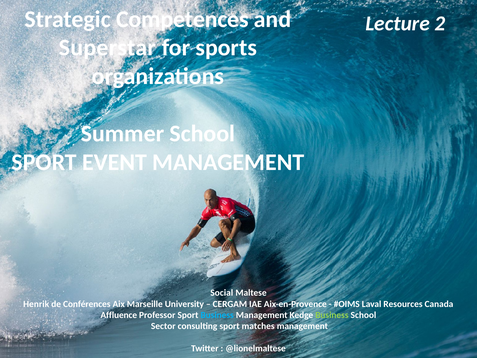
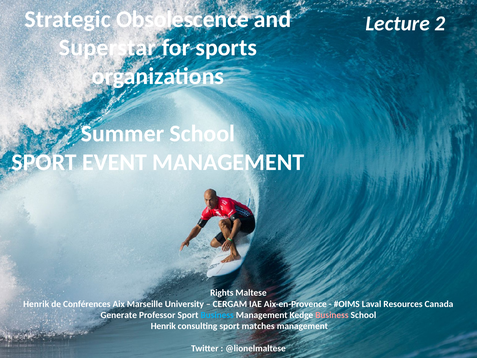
Competences: Competences -> Obsolescence (182, 19)
Social: Social -> Rights (222, 293)
Affluence: Affluence -> Generate (119, 315)
Business colour: light green -> pink (332, 315)
Sector: Sector -> Henrik (163, 326)
